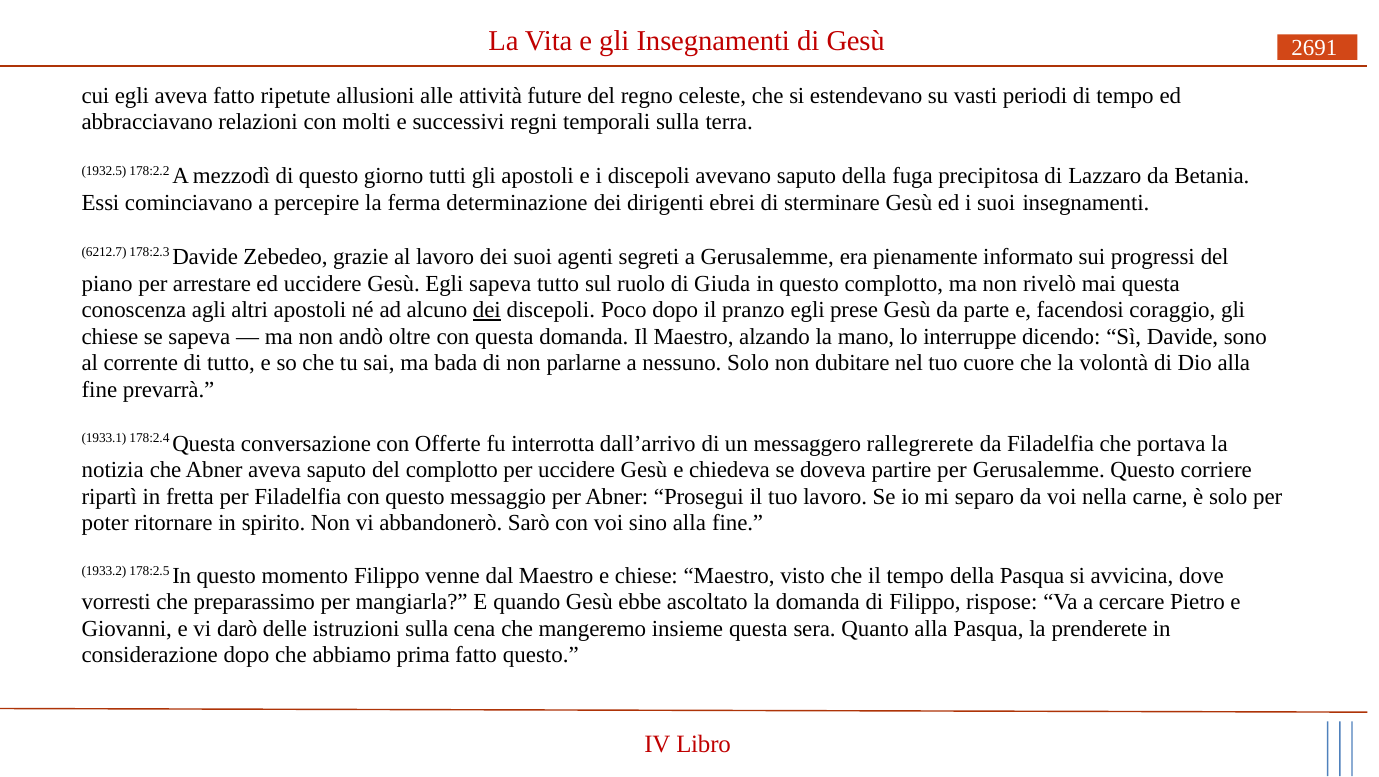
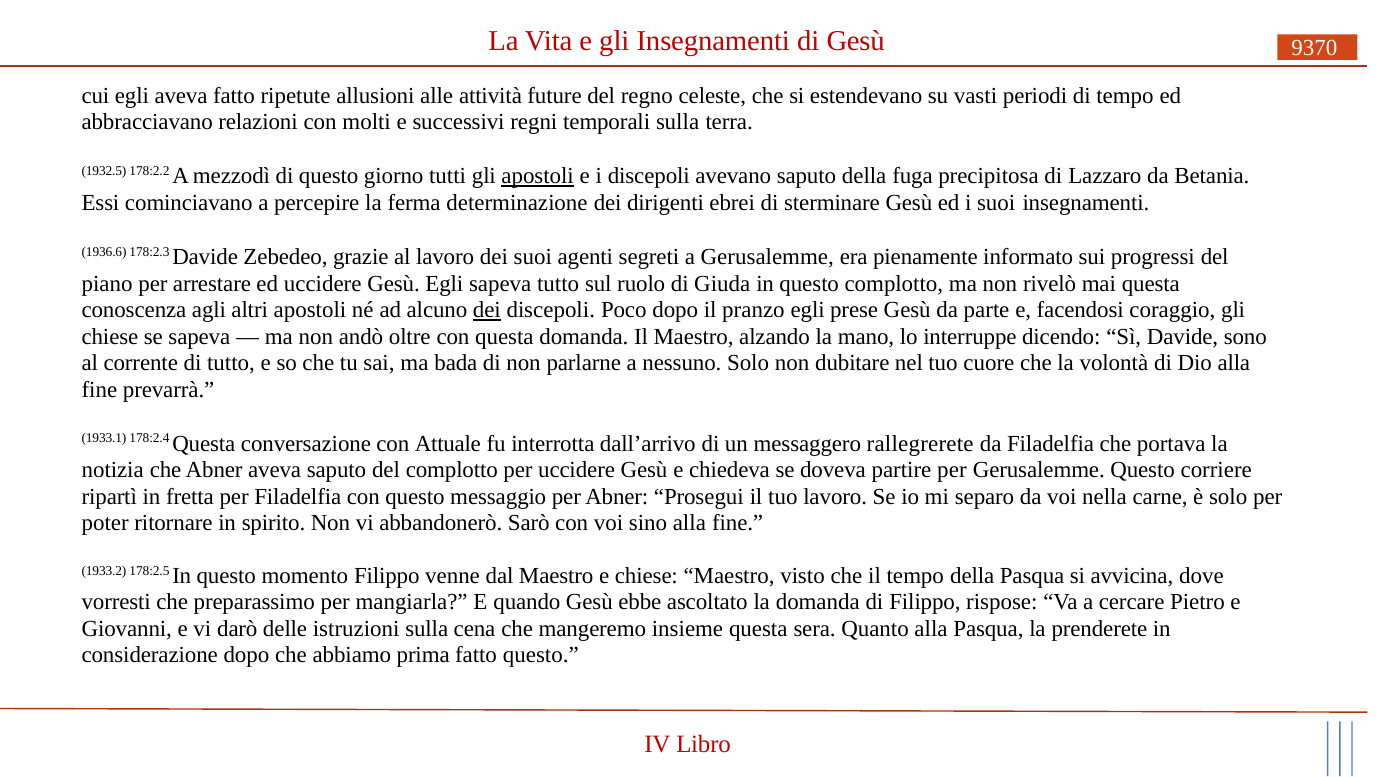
2691: 2691 -> 9370 (1314, 48)
apostoli underline: none -> present (538, 176)
6212.7: 6212.7 -> 1936.6 (104, 252)
Offerte: Offerte -> Attuale (448, 444)
